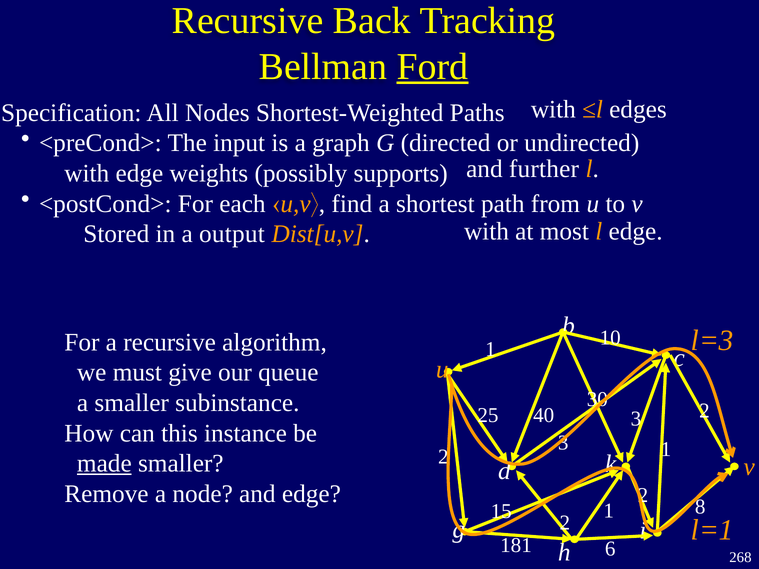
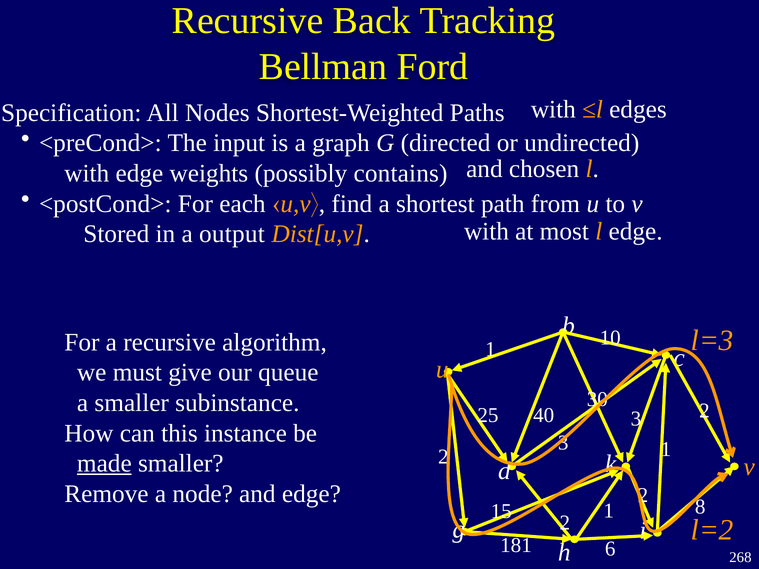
Ford underline: present -> none (433, 67)
further: further -> chosen (544, 169)
supports: supports -> contains (401, 173)
l=1: l=1 -> l=2 (712, 530)
